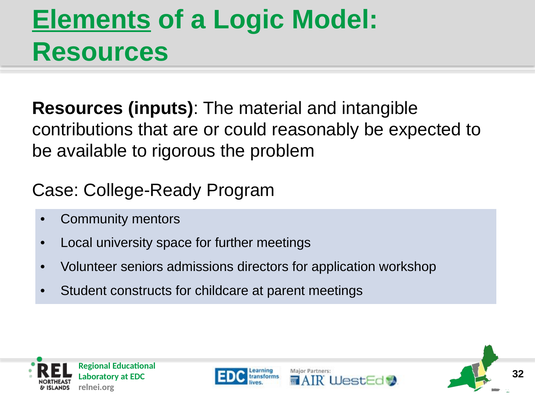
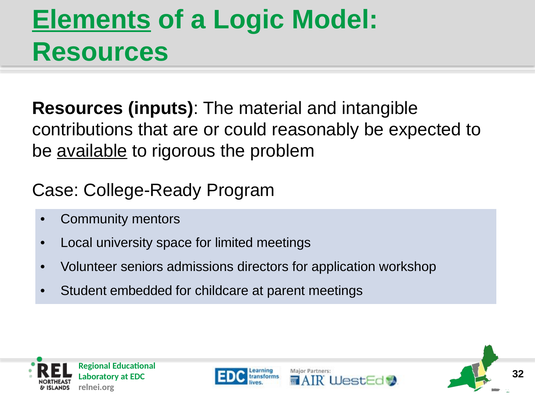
available underline: none -> present (92, 151)
further: further -> limited (234, 243)
constructs: constructs -> embedded (141, 291)
